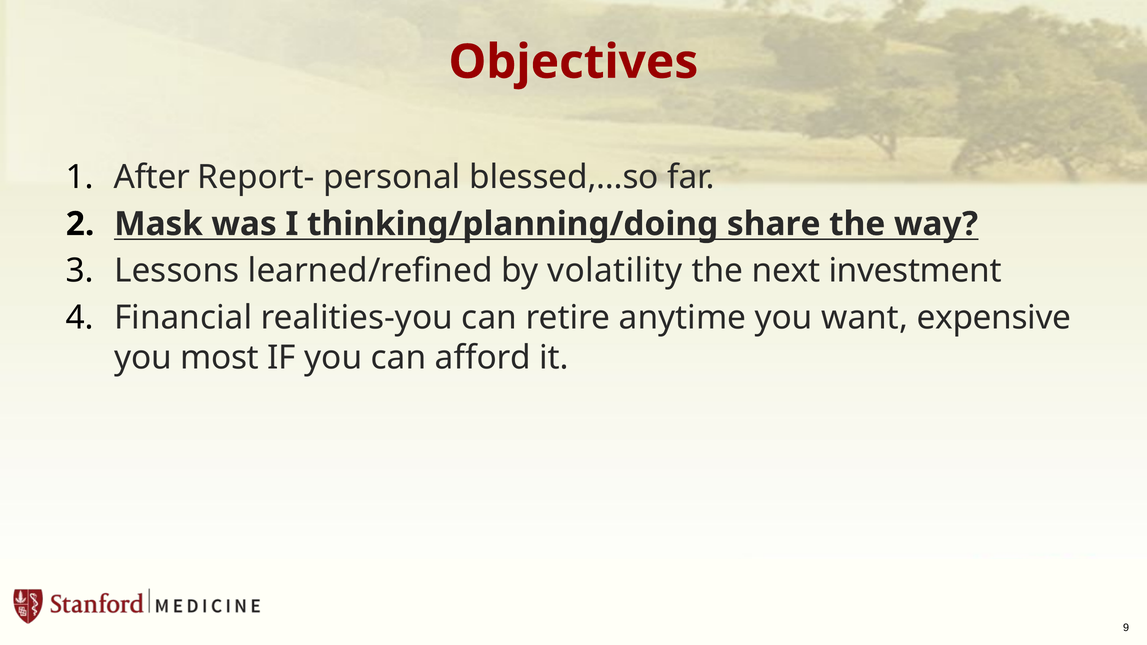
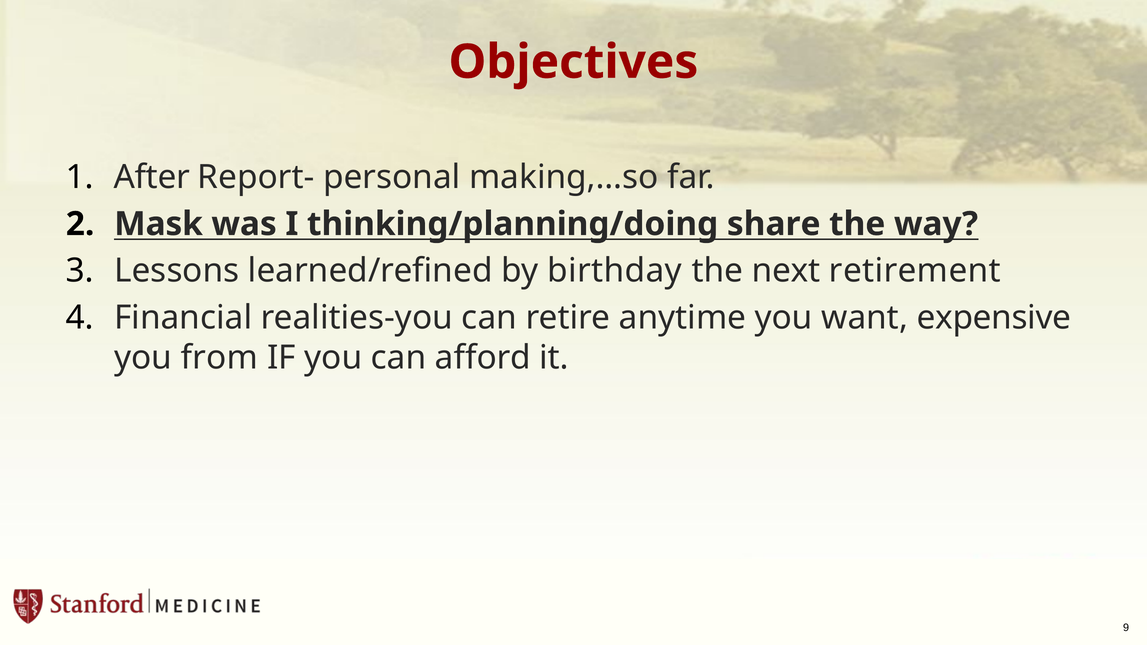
blessed,…so: blessed,…so -> making,…so (564, 177)
volatility: volatility -> birthday (615, 271)
investment: investment -> retirement (915, 271)
most: most -> from (219, 358)
